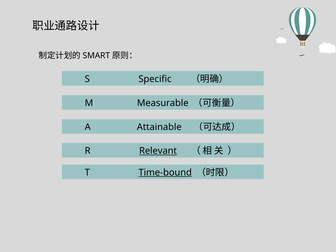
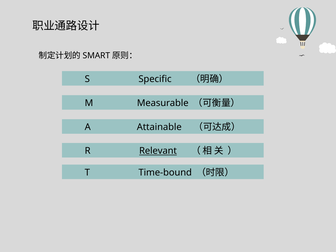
Time-bound underline: present -> none (165, 172)
